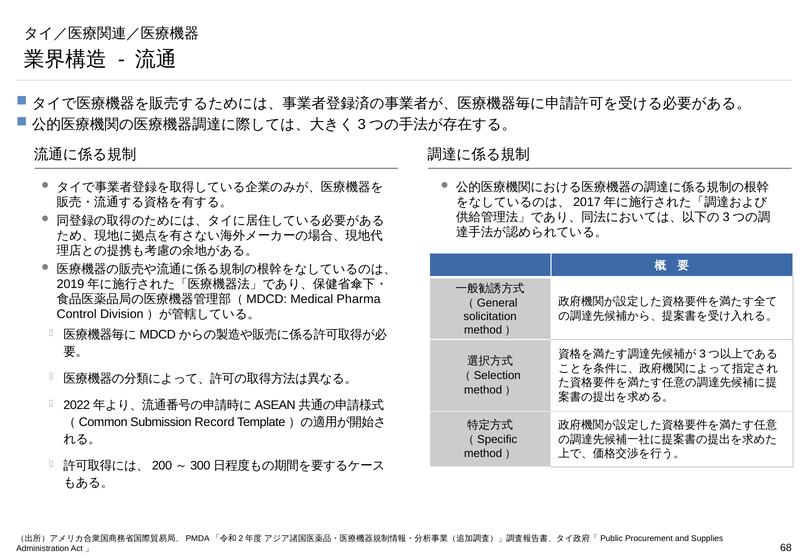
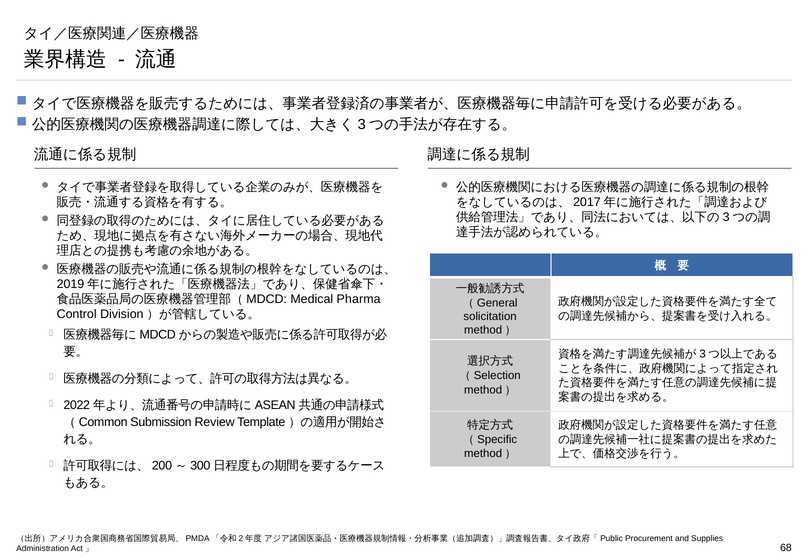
Record: Record -> Review (215, 422)
